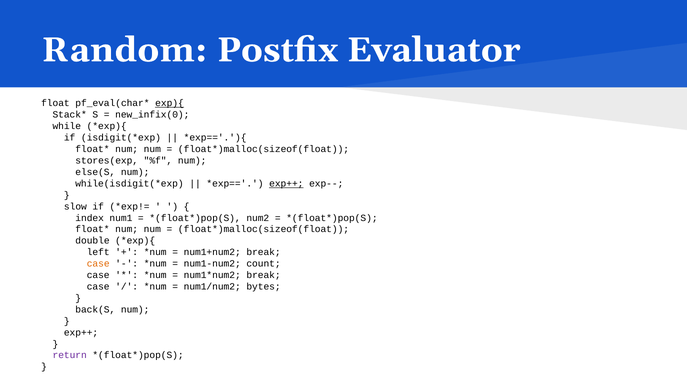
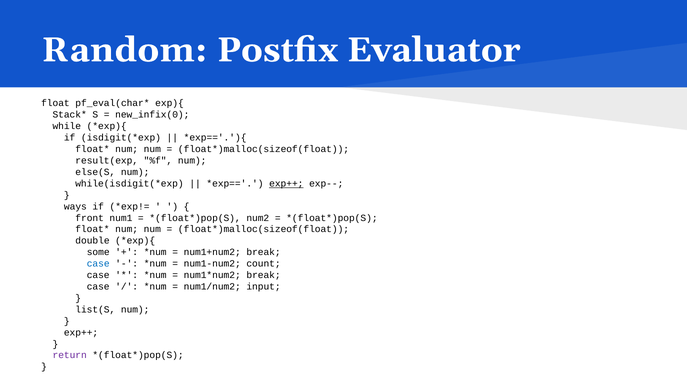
exp){ underline: present -> none (170, 103)
stores(exp: stores(exp -> result(exp (107, 161)
slow: slow -> ways (75, 207)
index: index -> front (90, 218)
left: left -> some (98, 253)
case colour: orange -> blue (98, 264)
bytes: bytes -> input (264, 287)
back(S: back(S -> list(S (95, 310)
